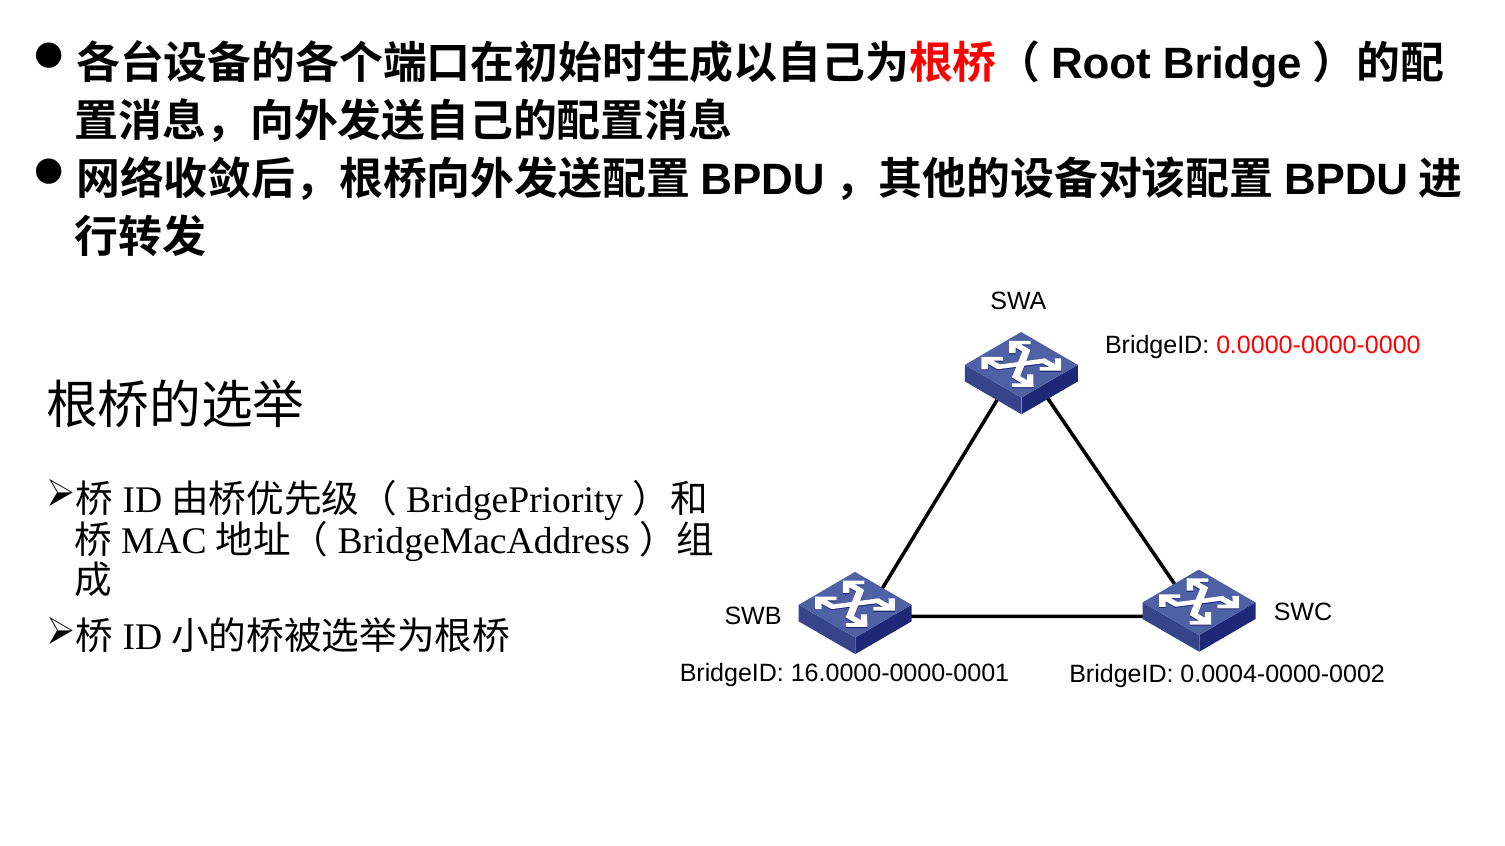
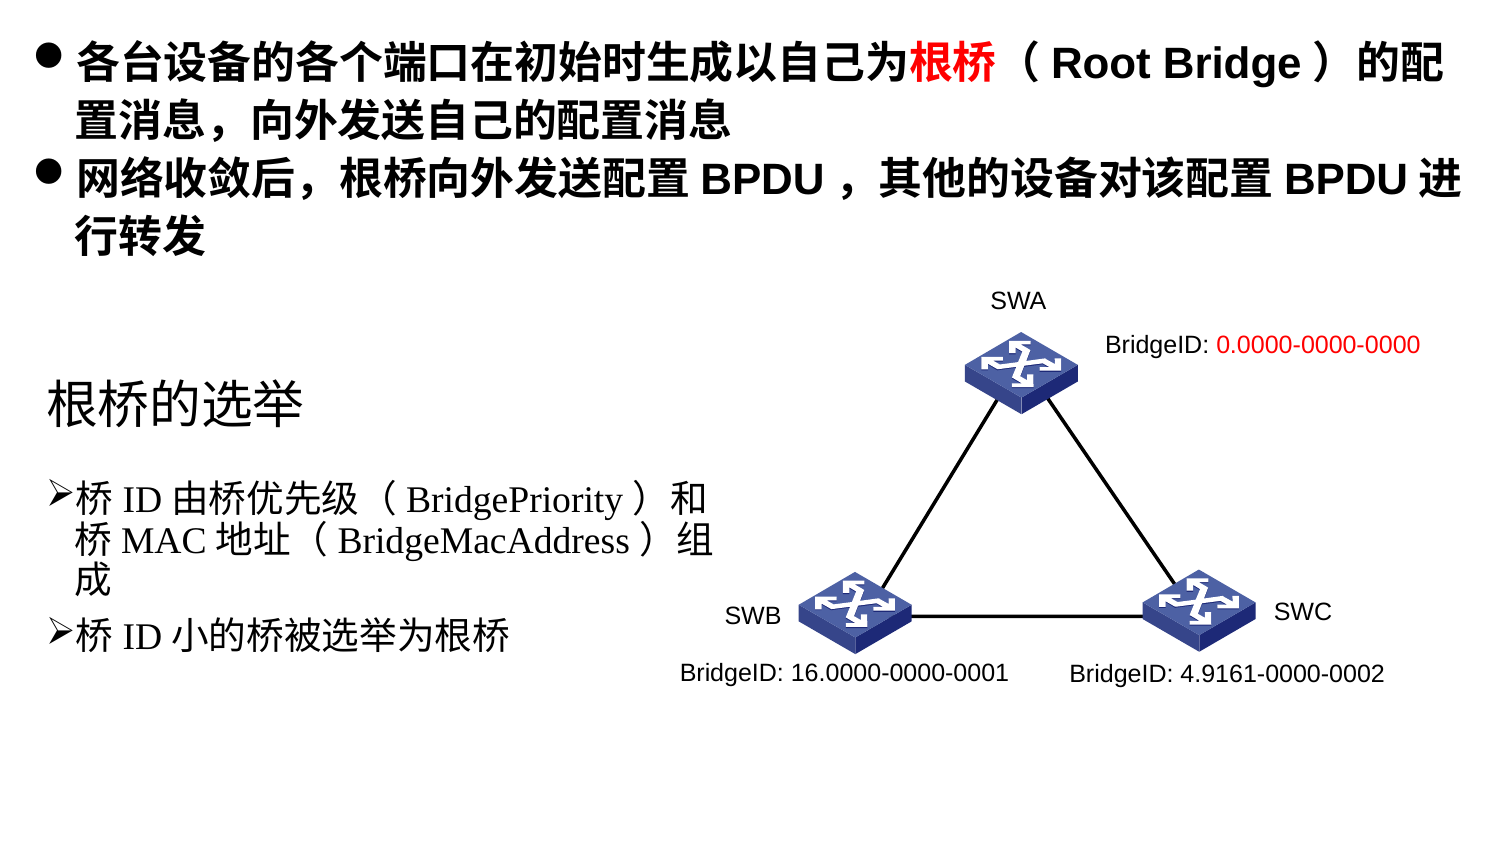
0.0004-0000-0002: 0.0004-0000-0002 -> 4.9161-0000-0002 (1283, 675)
